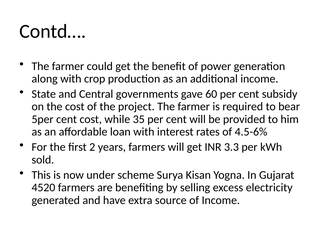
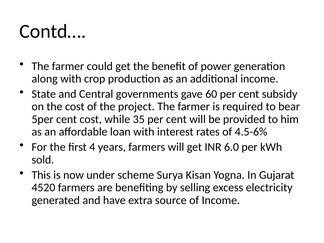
2: 2 -> 4 (92, 147)
3.3: 3.3 -> 6.0 (231, 147)
